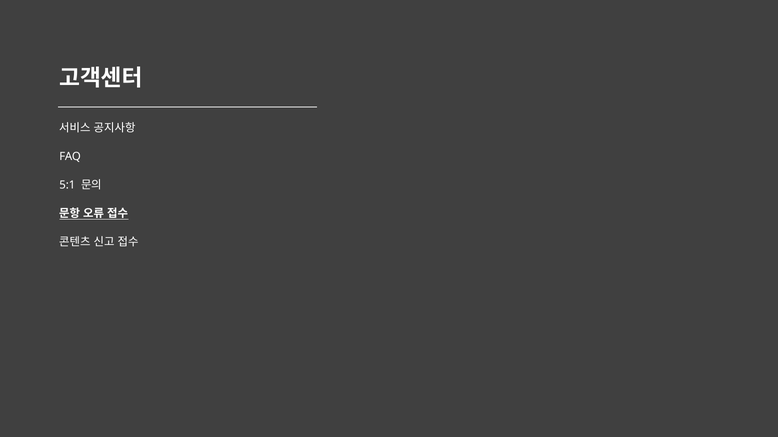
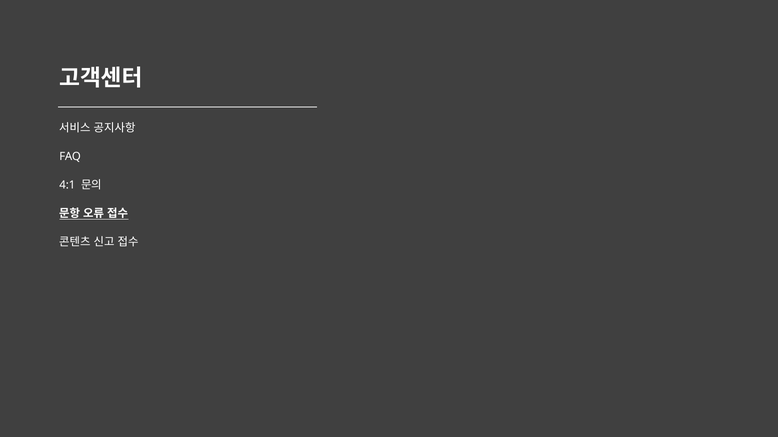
5:1: 5:1 -> 4:1 (67, 185)
